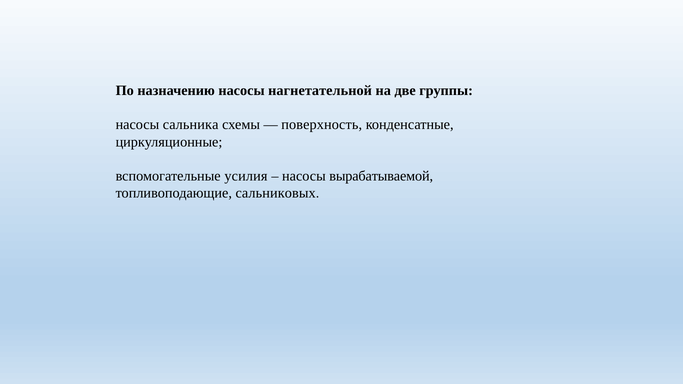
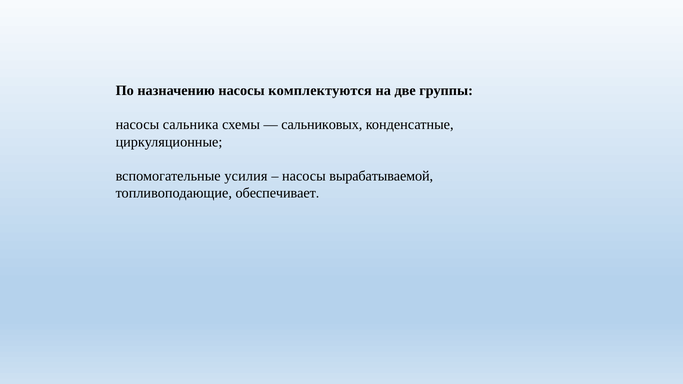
нагнетательной: нагнетательной -> комплектуются (320, 91)
поверхность: поверхность -> сальниковых (322, 125)
сальниковых: сальниковых -> обеспечивает (276, 193)
